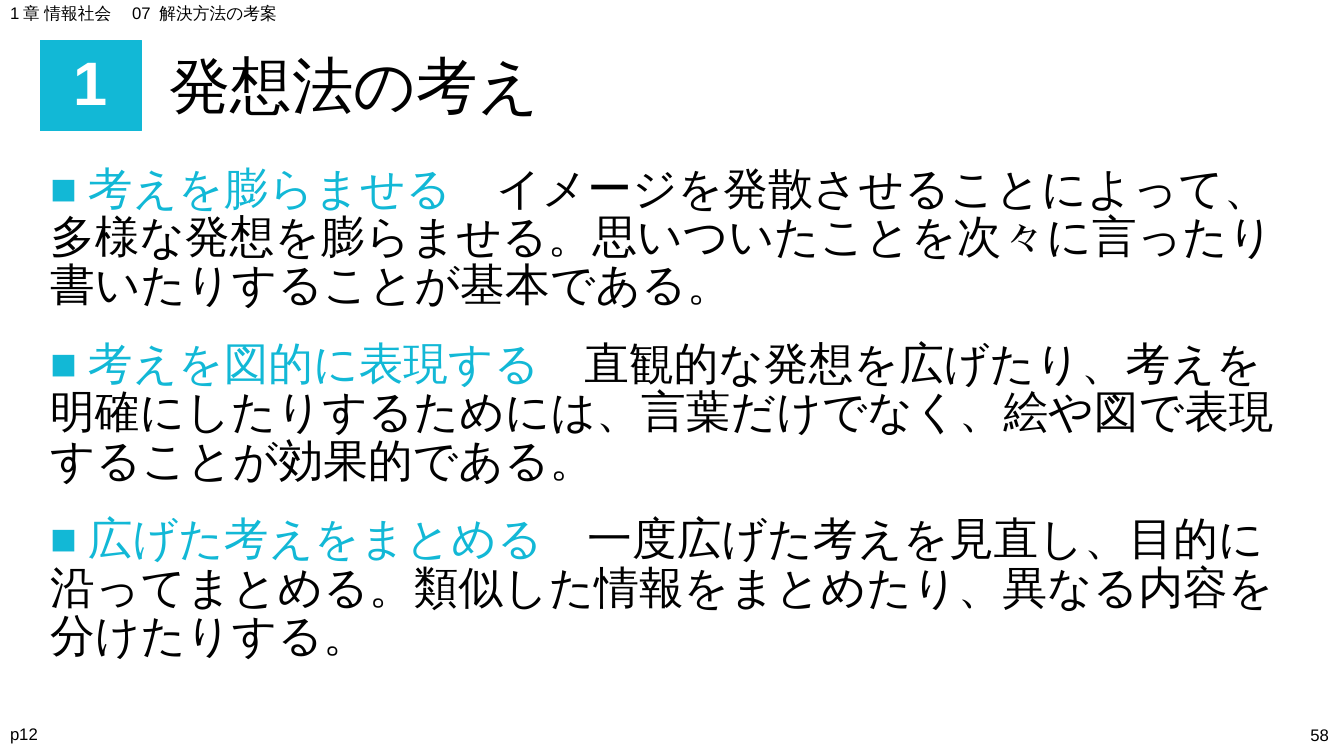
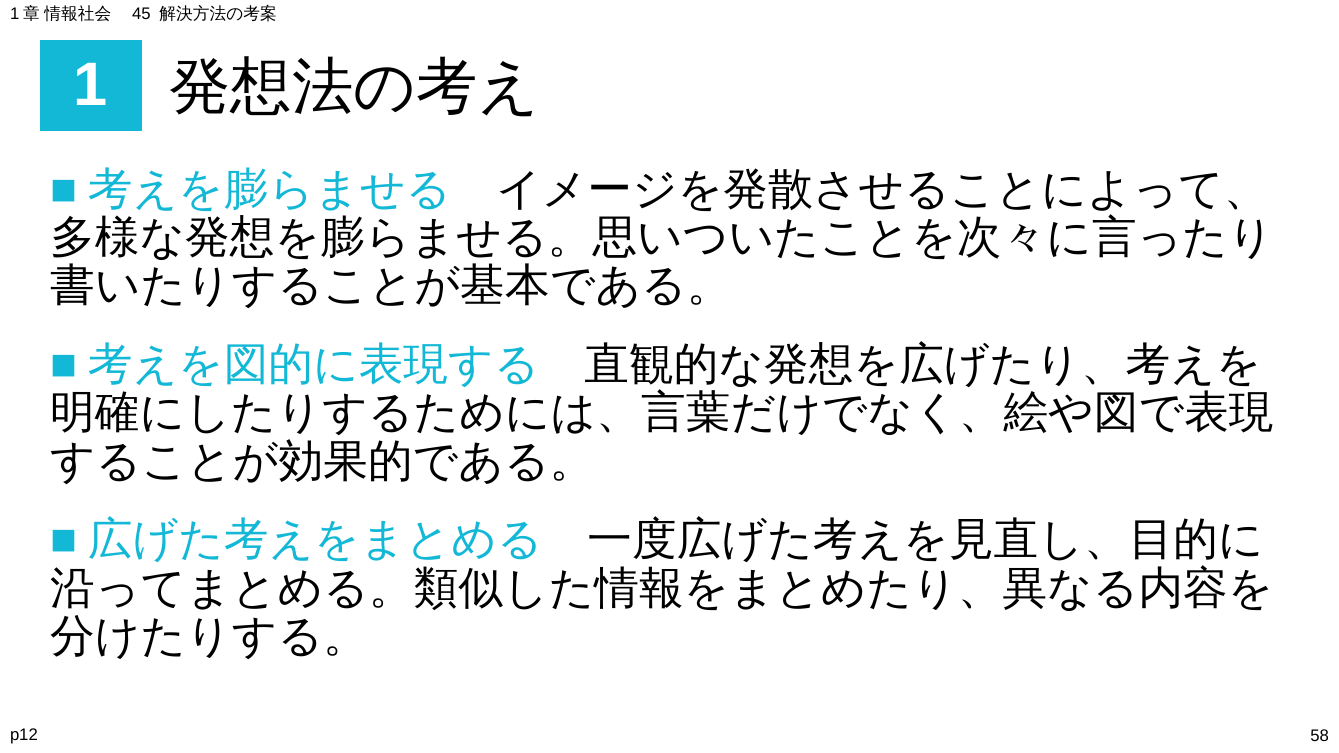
07: 07 -> 45 (141, 14)
